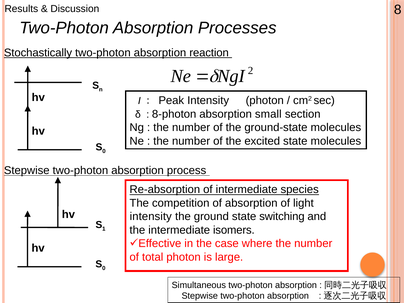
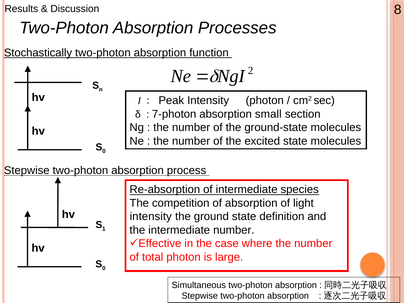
reaction: reaction -> function (209, 53)
8-photon: 8-photon -> 7-photon (174, 114)
switching: switching -> definition (282, 217)
intermediate isomers: isomers -> number (234, 230)
